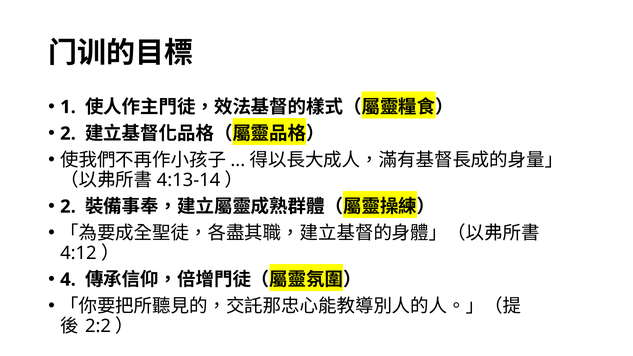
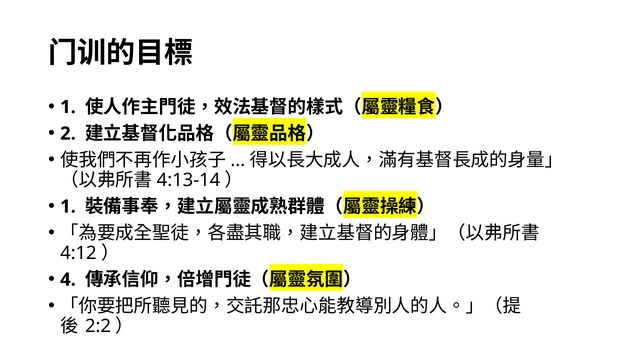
2: 2 -> 1 (68, 207)
